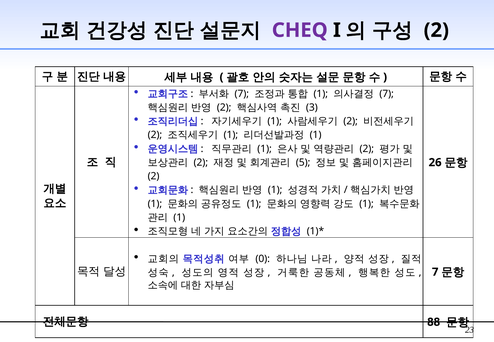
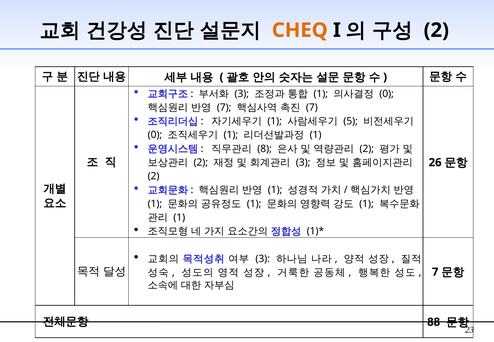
CHEQ colour: purple -> orange (300, 30)
7: 7 -> 3 (242, 94)
7: 7 -> 0 (387, 94)
2: 2 -> 7 (224, 107)
3: 3 -> 7 (312, 107)
2: 2 -> 5 (351, 121)
2: 2 -> 0 (155, 135)
1: 1 -> 8 (265, 149)
5: 5 -> 3 (303, 162)
0: 0 -> 3 (263, 259)
